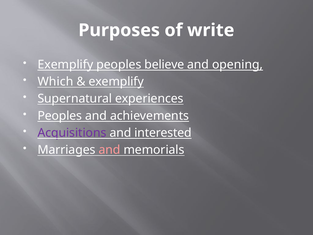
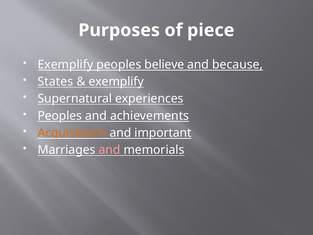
write: write -> piece (211, 30)
opening: opening -> because (237, 64)
Which: Which -> States (55, 82)
Acquisitions colour: purple -> orange (72, 133)
interested: interested -> important (163, 133)
